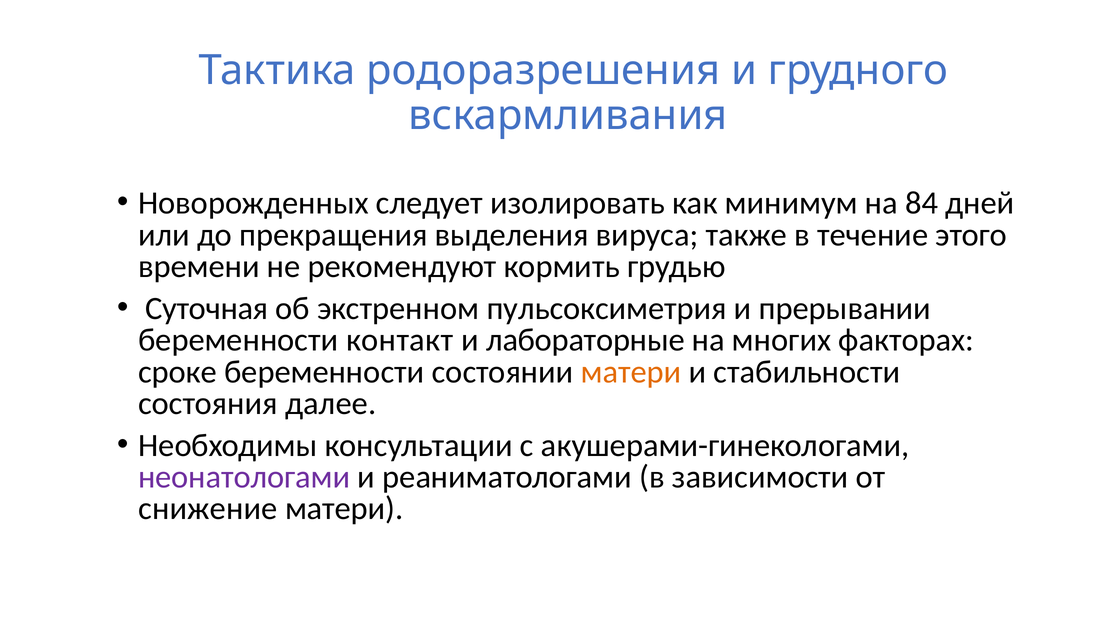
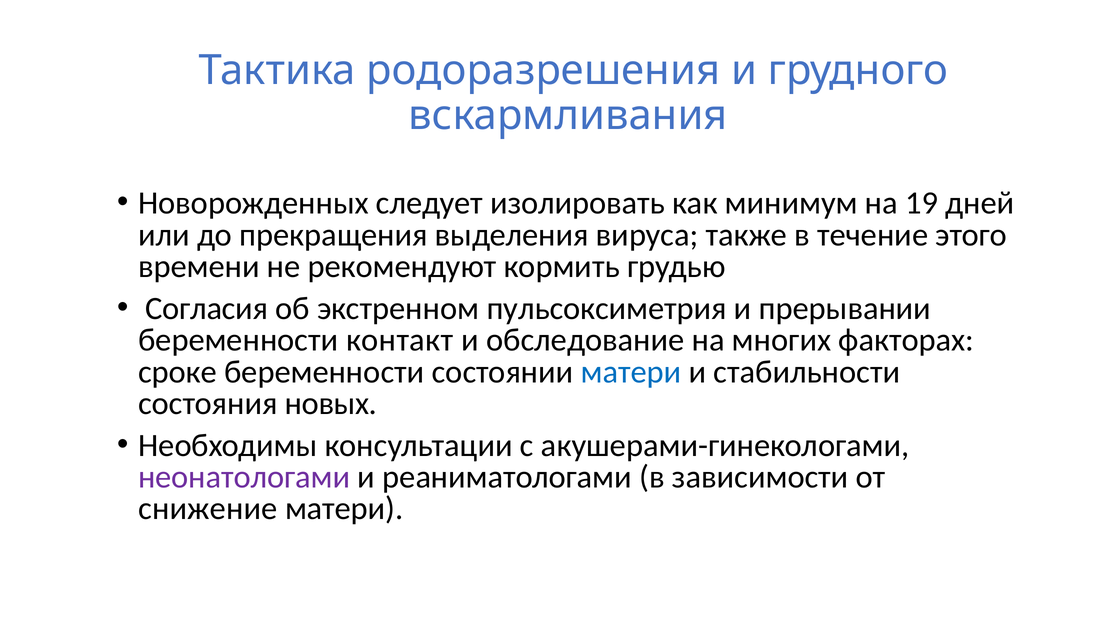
84: 84 -> 19 (922, 203)
Суточная: Суточная -> Согласия (207, 309)
лабораторные: лабораторные -> обследование (585, 340)
матери colour: orange -> blue (631, 372)
далее: далее -> новых (331, 404)
